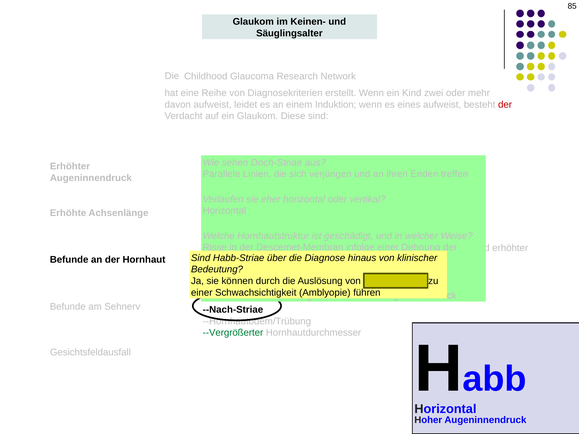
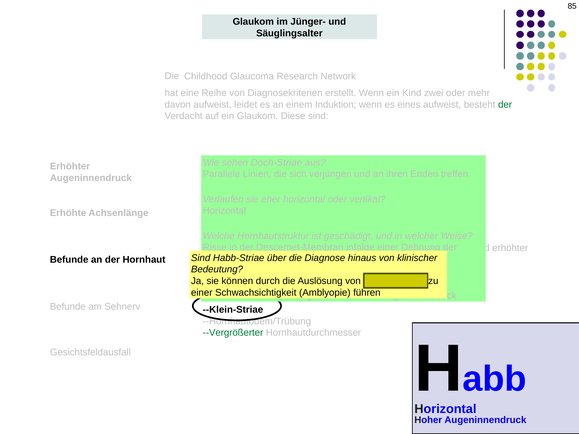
Keinen-: Keinen- -> Jünger- (308, 22)
der colour: red -> green (505, 105)
--Nach-Striae: --Nach-Striae -> --Klein-Striae (233, 310)
